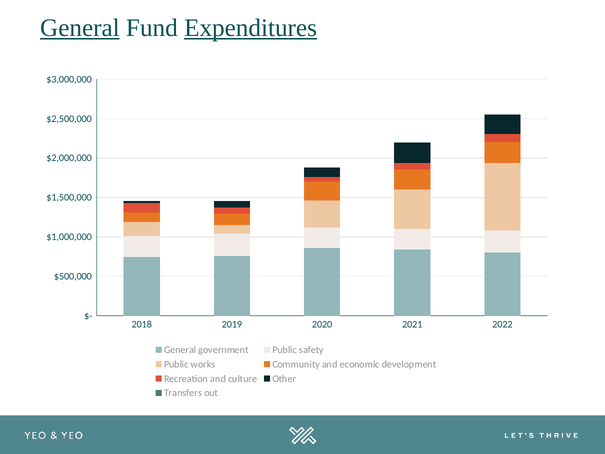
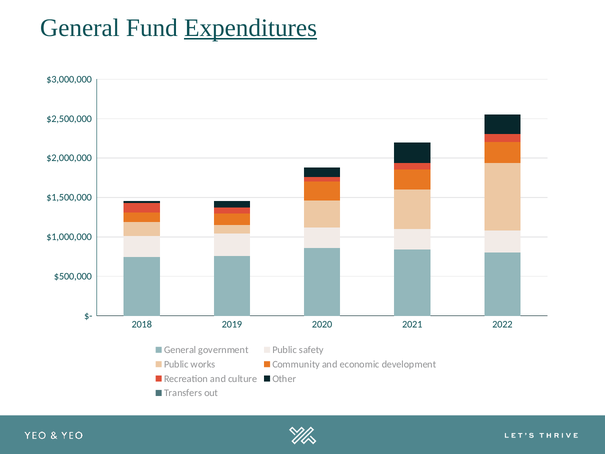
General underline: present -> none (80, 28)
